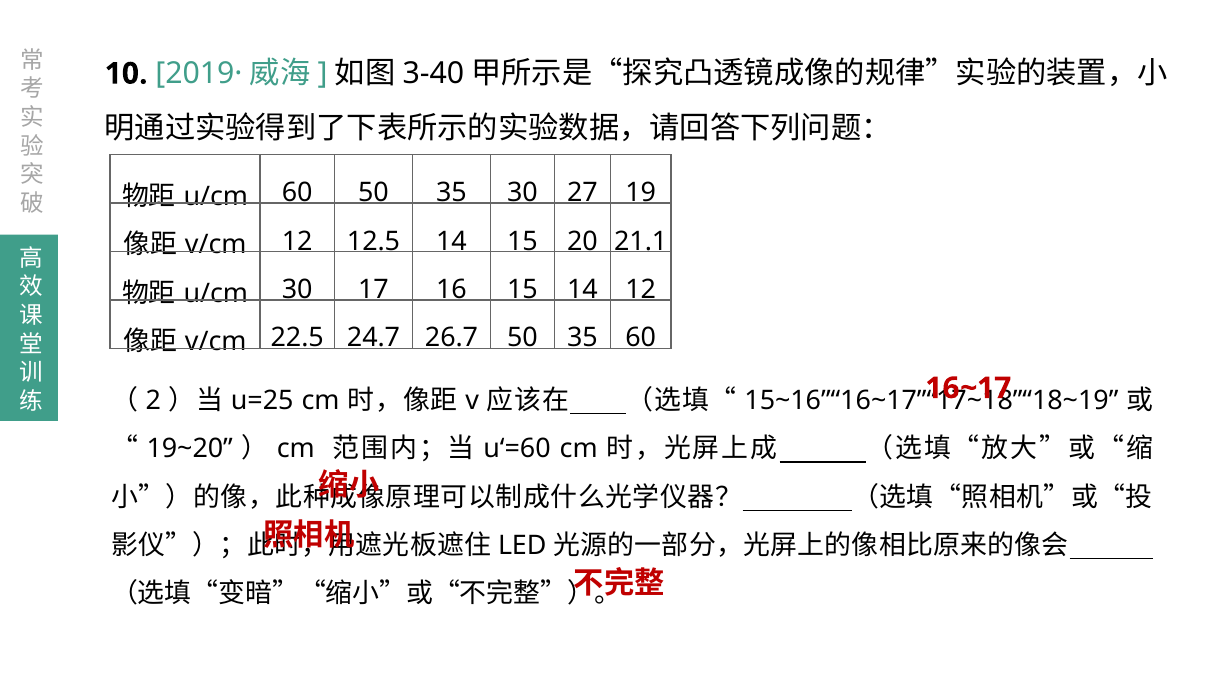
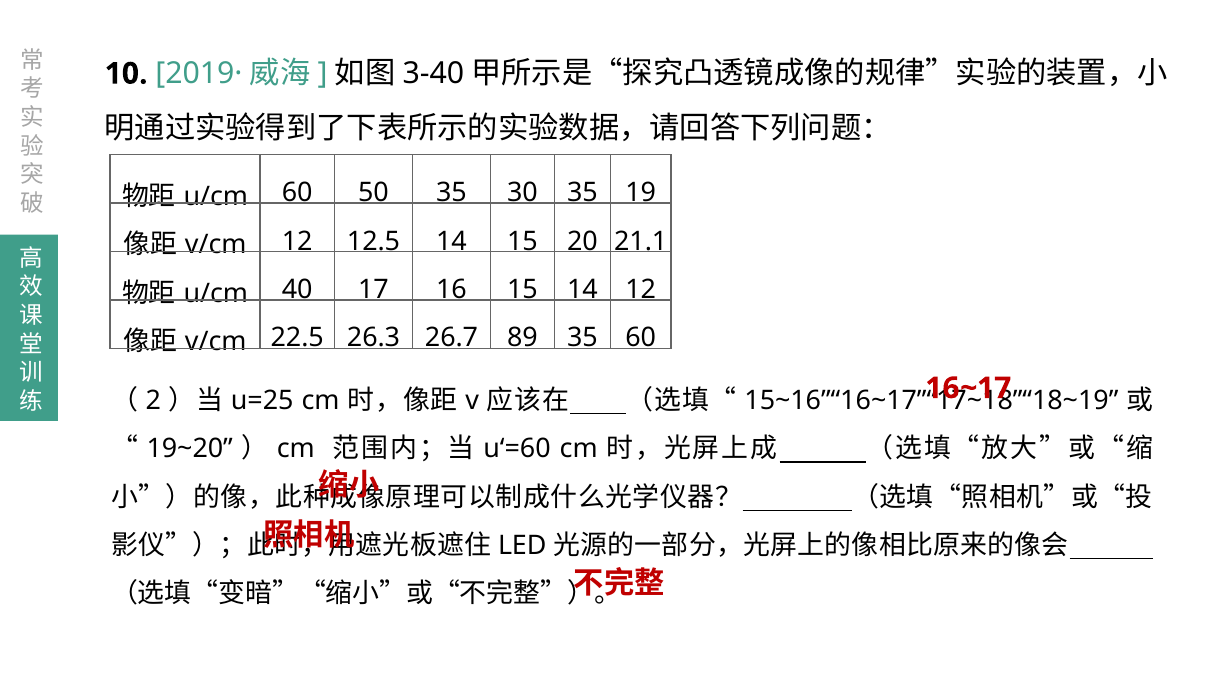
30 27: 27 -> 35 (582, 193)
30: 30 -> 40 (297, 290)
24.7: 24.7 -> 26.3 (374, 338)
26.7 50: 50 -> 89 (523, 338)
